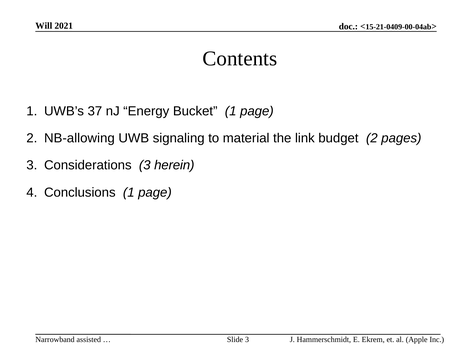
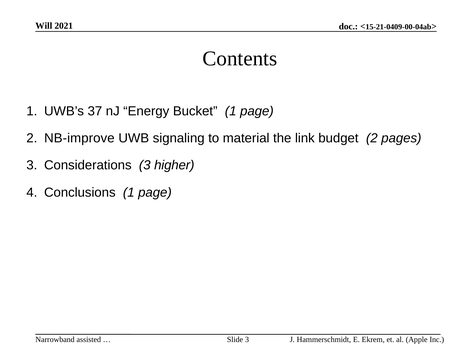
NB-allowing: NB-allowing -> NB-improve (79, 138)
herein: herein -> higher (174, 165)
